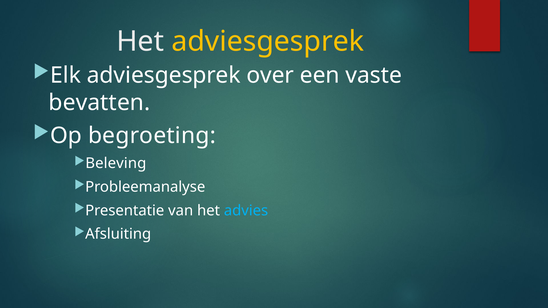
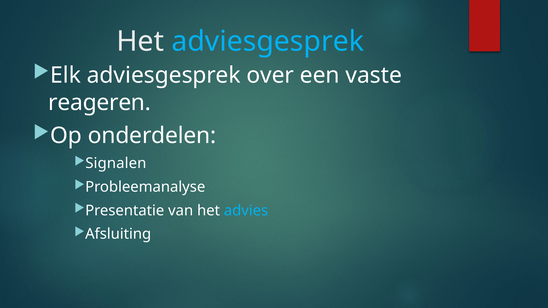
adviesgesprek colour: yellow -> light blue (268, 42)
bevatten: bevatten -> reageren (100, 103)
begroeting: begroeting -> onderdelen (152, 136)
Beleving: Beleving -> Signalen (116, 164)
